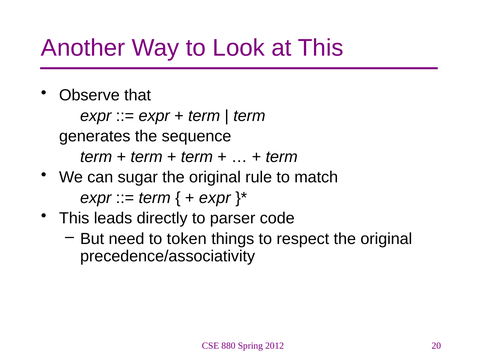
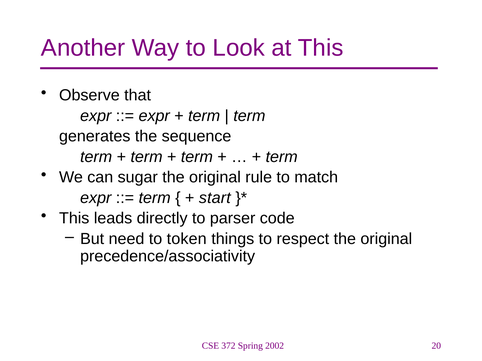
expr: expr -> start (215, 198)
880: 880 -> 372 (228, 346)
2012: 2012 -> 2002 (275, 346)
